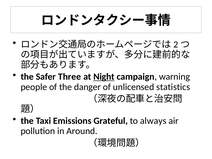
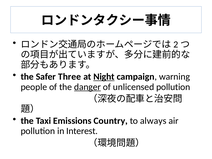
danger underline: none -> present (87, 87)
unlicensed statistics: statistics -> pollution (173, 87)
Grateful: Grateful -> Country (111, 121)
Around: Around -> Interest (82, 131)
